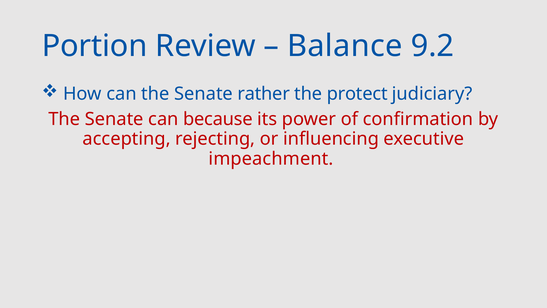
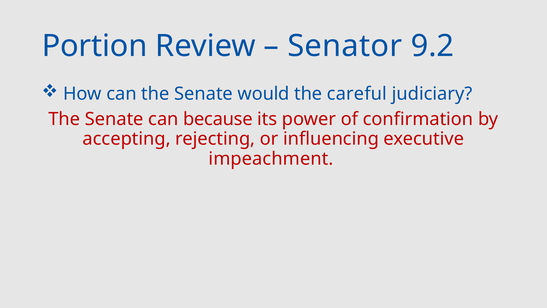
Balance: Balance -> Senator (345, 46)
rather: rather -> would (264, 94)
protect: protect -> careful (357, 94)
